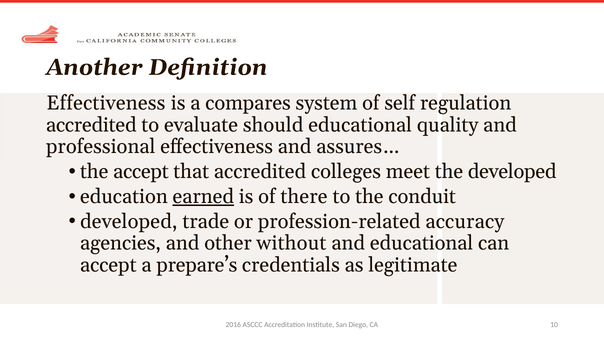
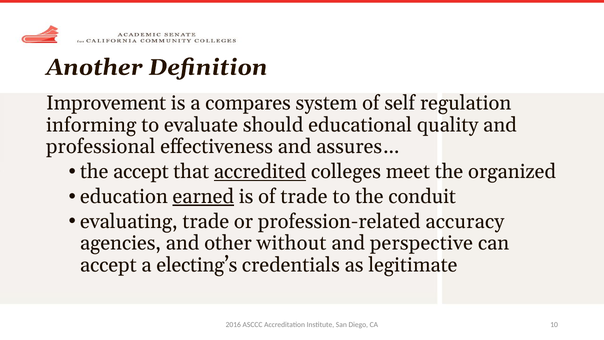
Effectiveness: Effectiveness -> Improvement (106, 103)
accredited: accredited -> informing (91, 125)
accredited underline: none -> present (260, 172)
the developed: developed -> organized (512, 172)
of there: there -> trade (304, 196)
developed: developed -> evaluating (129, 221)
and educational: educational -> perspective (421, 243)
prepare’s: prepare’s -> electing’s (197, 265)
